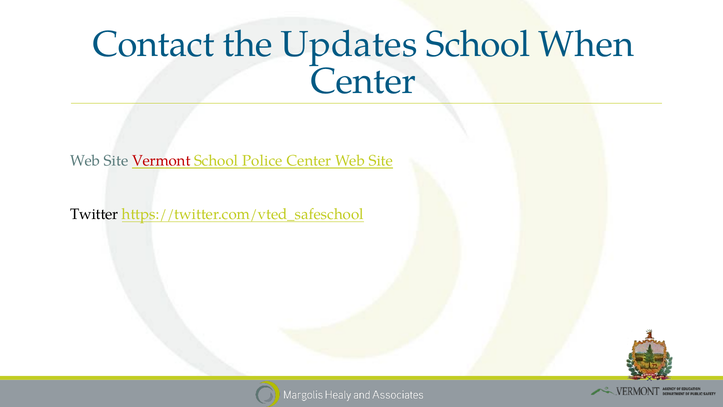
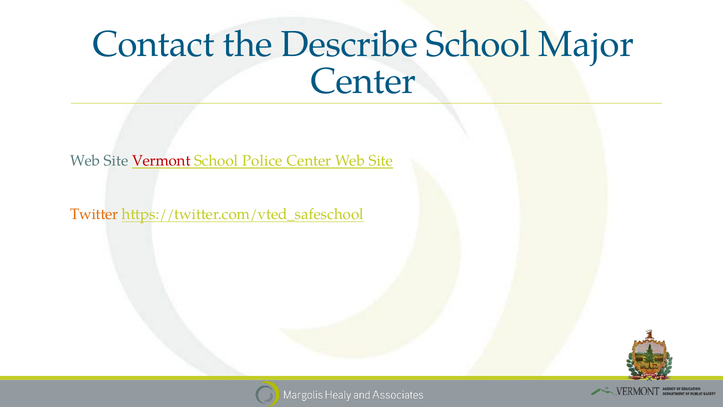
Updates: Updates -> Describe (349, 44)
When: When -> Major (586, 44)
Twitter colour: black -> orange (94, 214)
